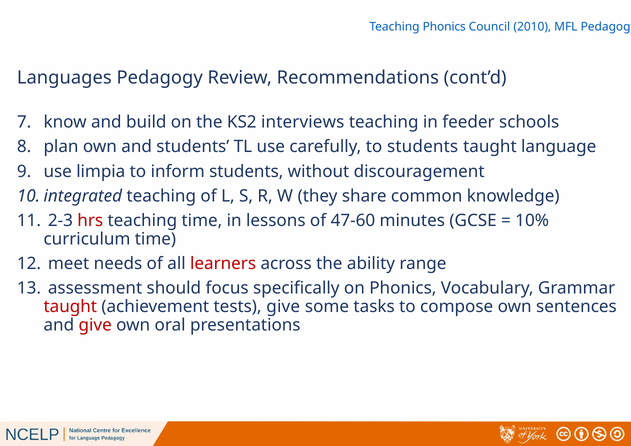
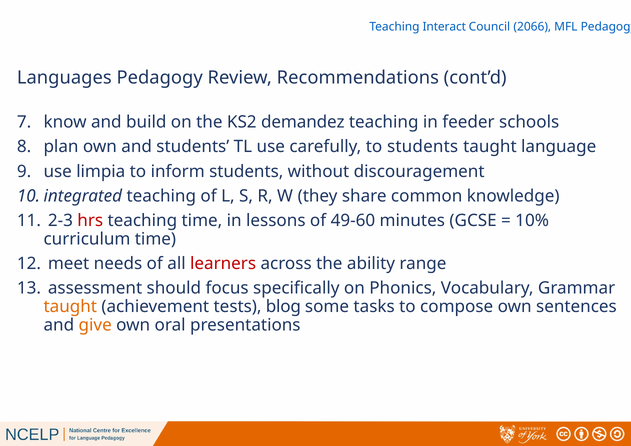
Teaching Phonics: Phonics -> Interact (444, 27)
2010: 2010 -> 2066 (532, 27)
interviews: interviews -> demandez (303, 122)
47-60: 47-60 -> 49-60 (353, 221)
taught colour: red -> orange (70, 307)
tests give: give -> blog (283, 307)
give colour: red -> orange (95, 325)
